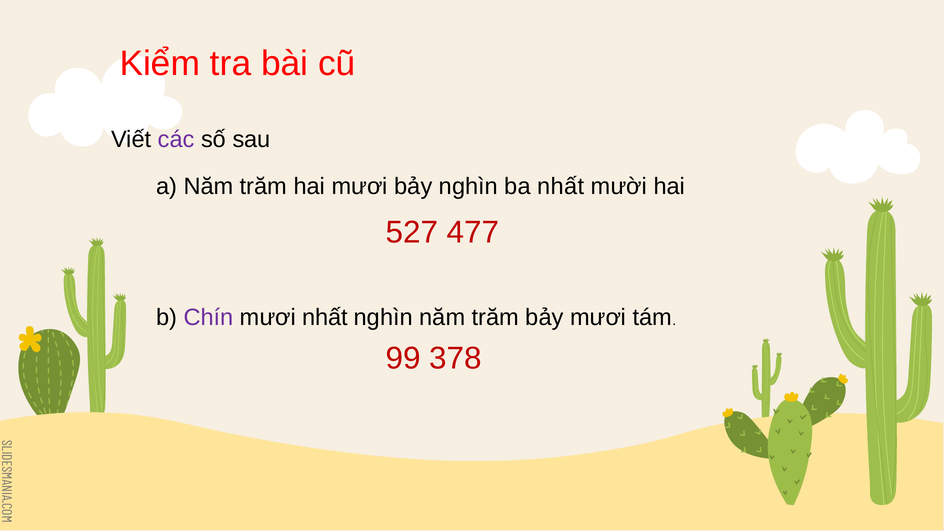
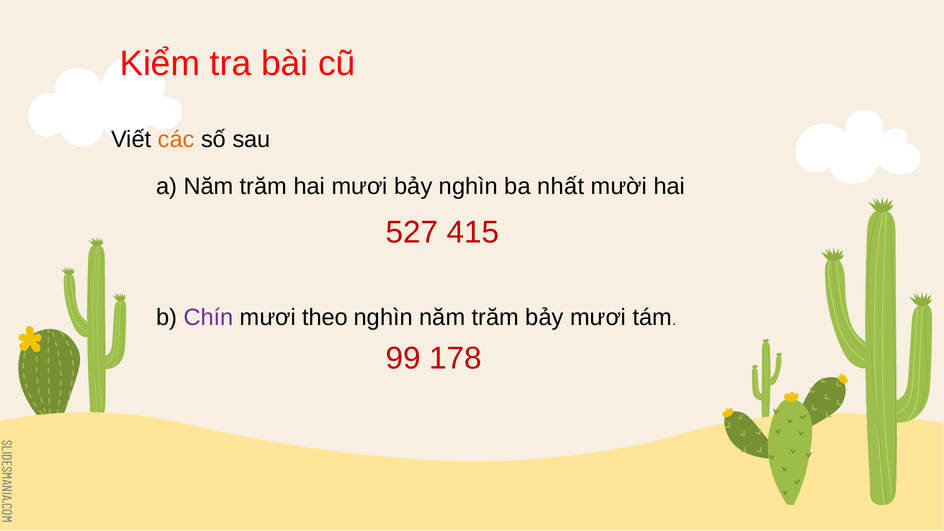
các colour: purple -> orange (176, 139)
477: 477 -> 415 (473, 232)
mươi nhất: nhất -> theo (325, 317)
378: 378 -> 178 (456, 358)
